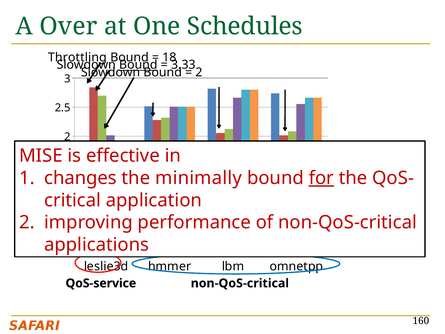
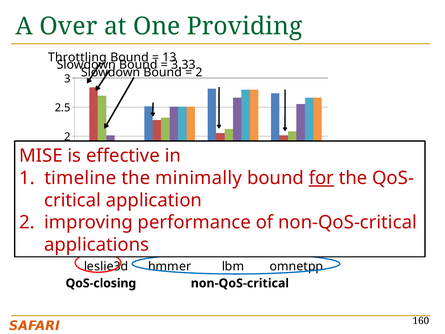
Schedules: Schedules -> Providing (245, 26)
18: 18 -> 13 (169, 57)
Bound underline: present -> none (138, 65)
changes: changes -> timeline (80, 178)
QoS-service: QoS-service -> QoS-closing (101, 283)
